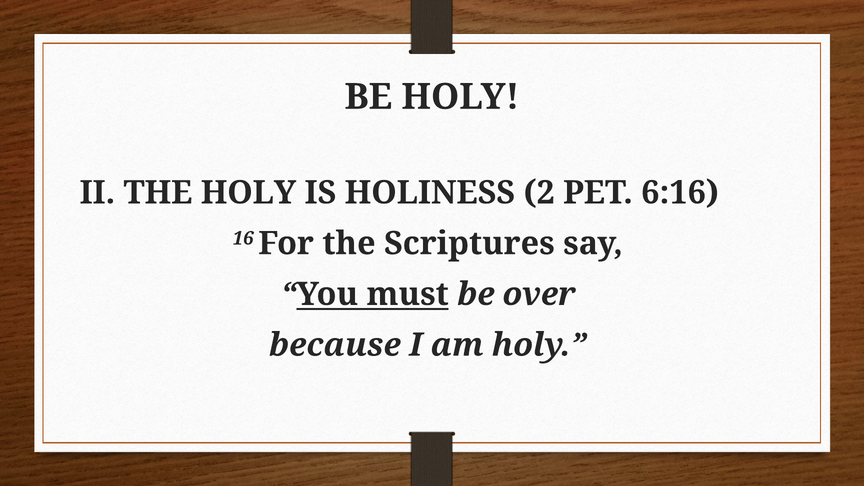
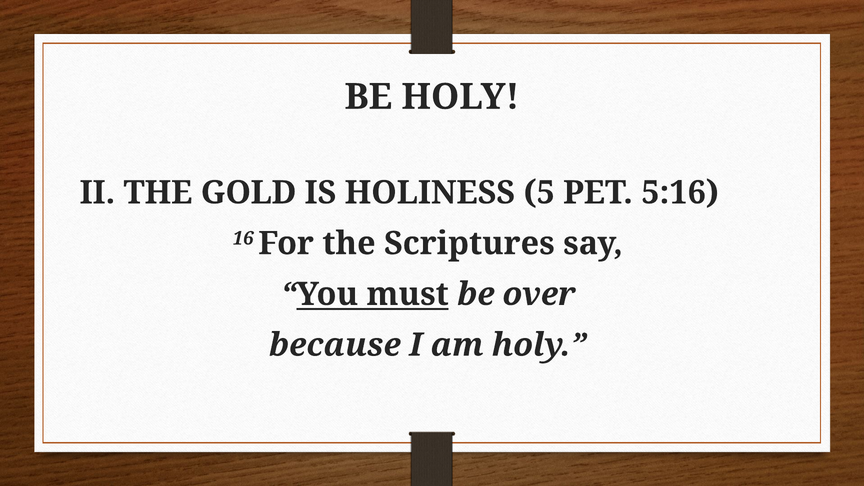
THE HOLY: HOLY -> GOLD (249, 193)
2: 2 -> 5 (539, 193)
6:16: 6:16 -> 5:16 (680, 193)
